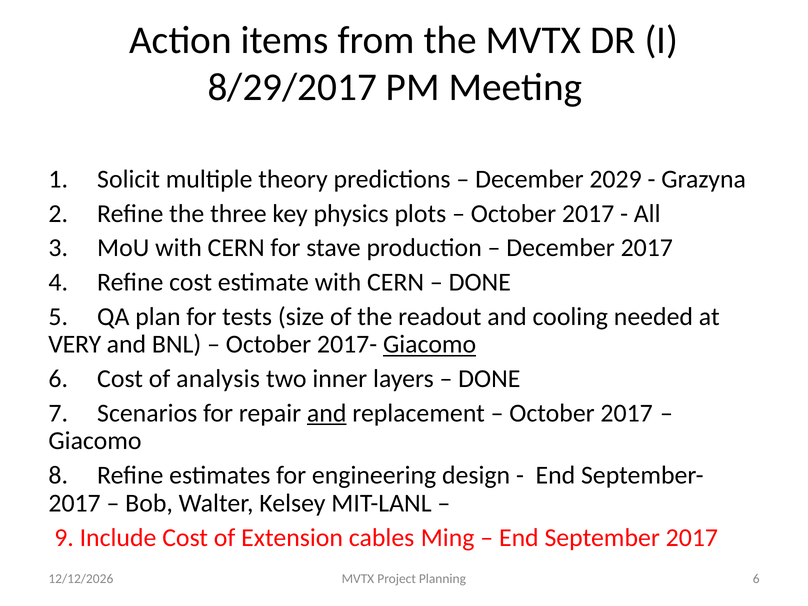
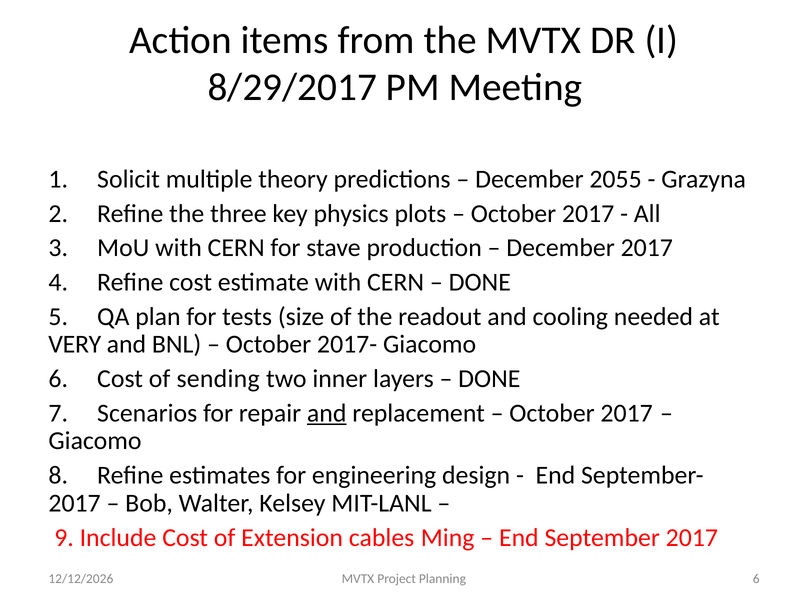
2029: 2029 -> 2055 (616, 179)
Giacomo underline: present -> none (430, 344)
analysis: analysis -> sending (218, 379)
